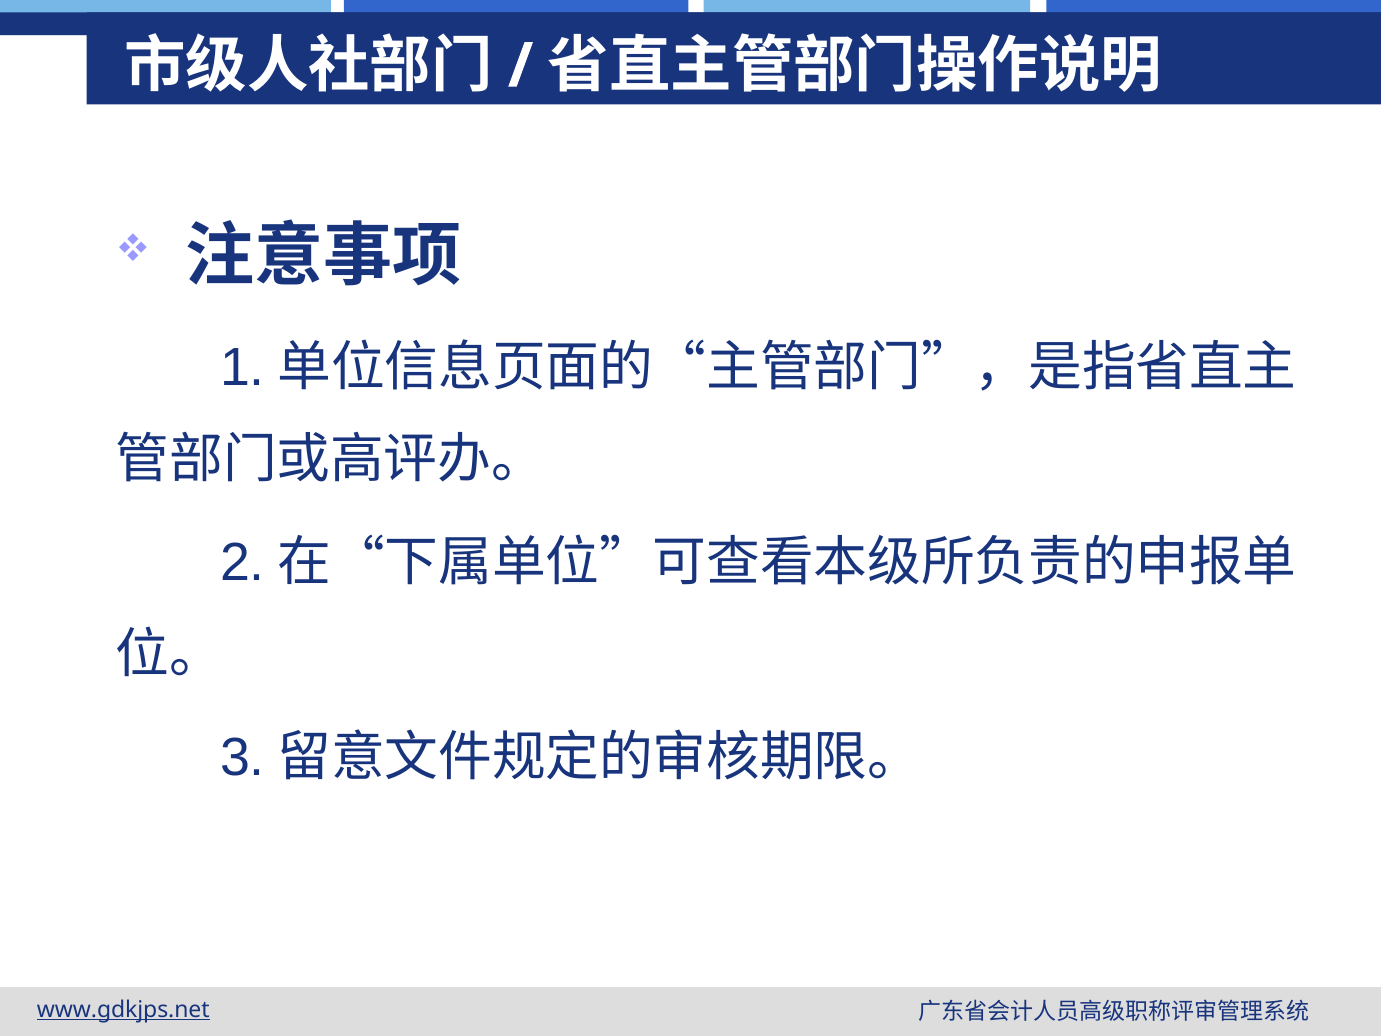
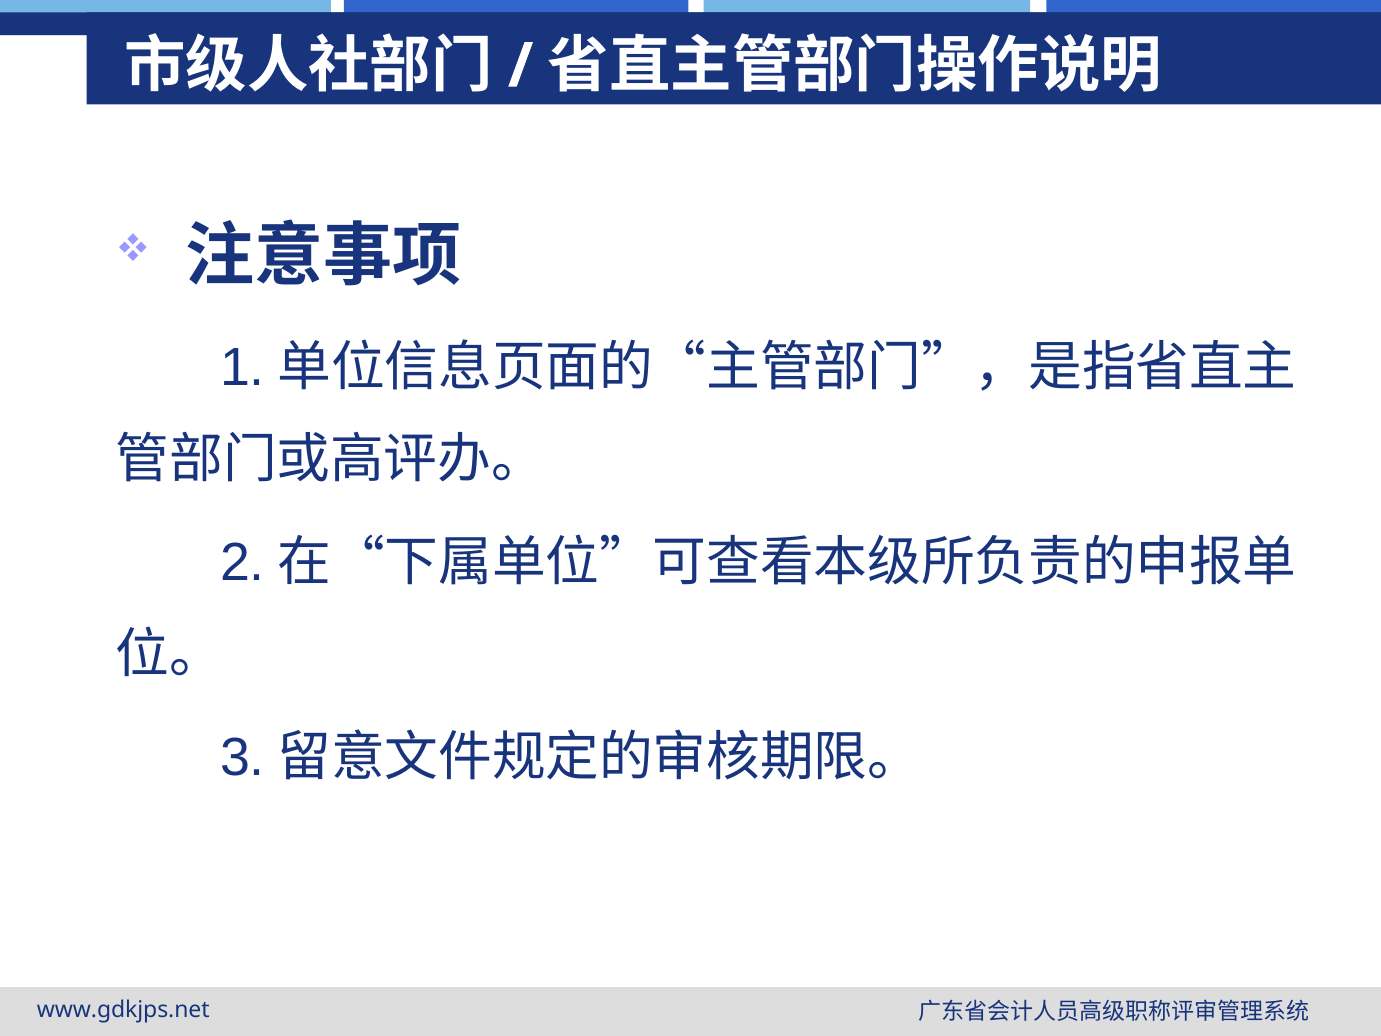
www.gdkjps.net underline: present -> none (123, 1009)
